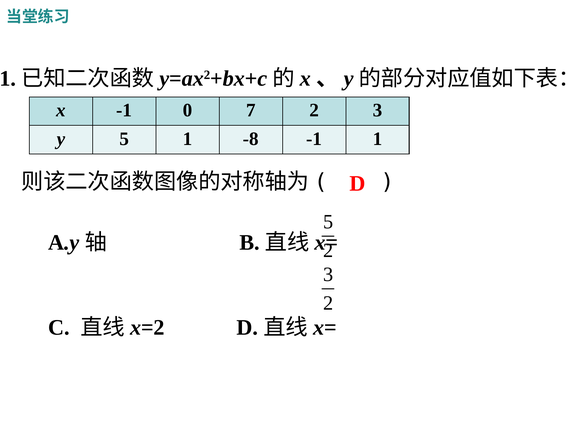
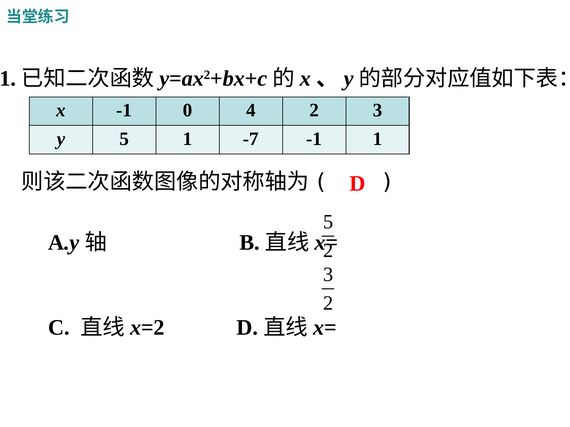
7: 7 -> 4 (251, 110)
-8: -8 -> -7 (251, 139)
